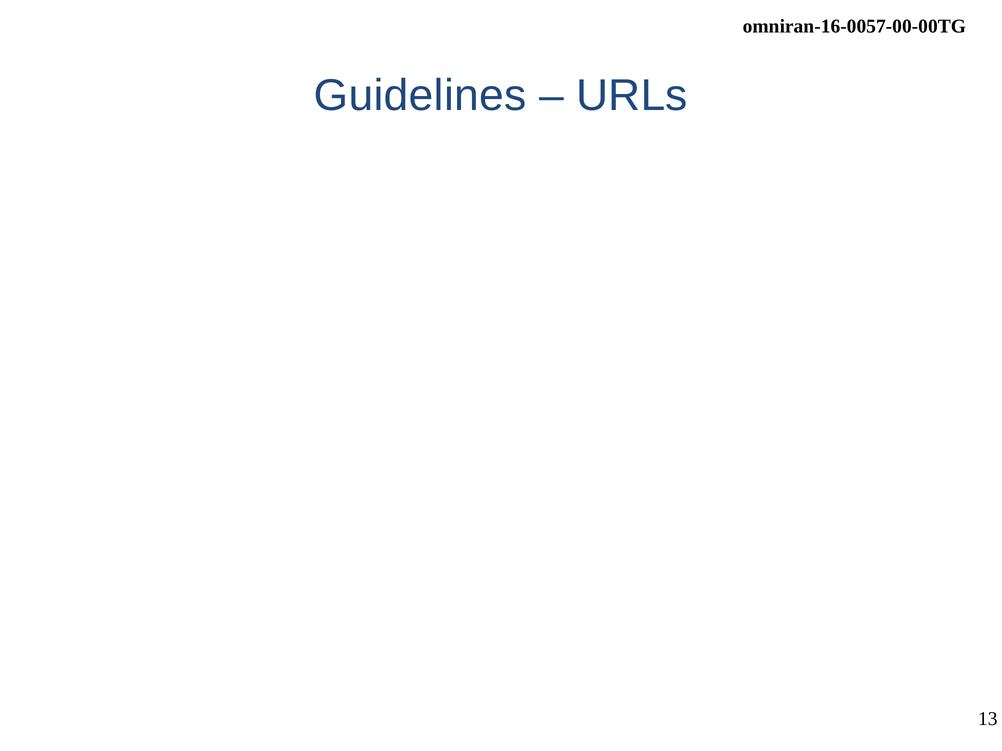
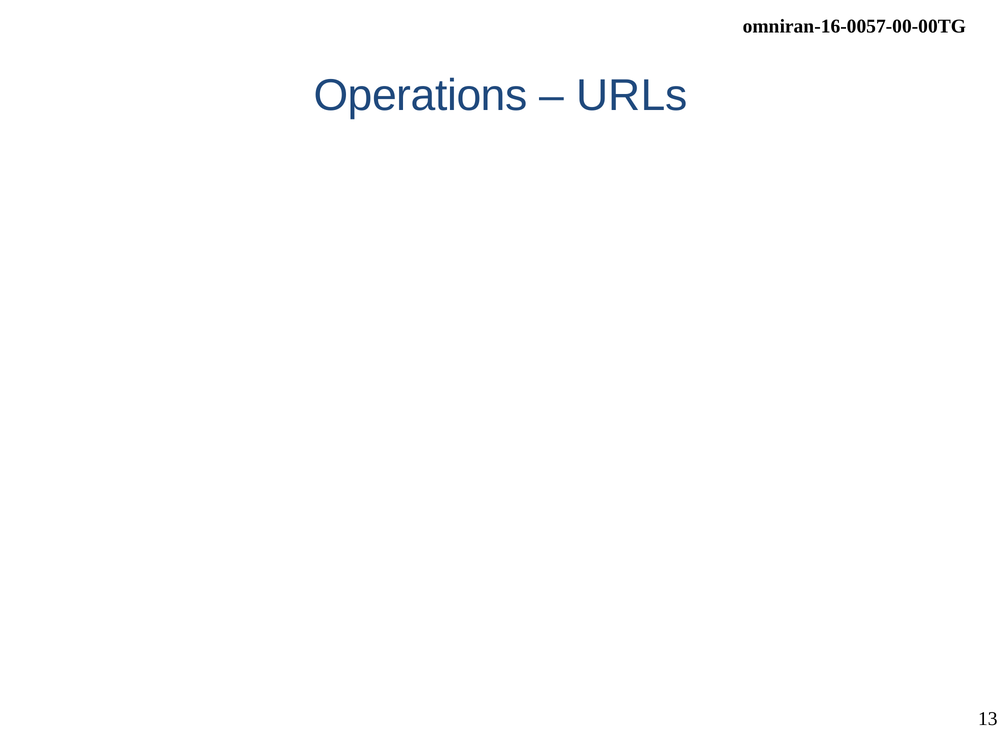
Guidelines: Guidelines -> Operations (421, 96)
